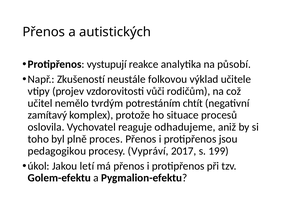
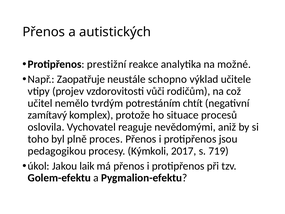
vystupují: vystupují -> prestižní (107, 64)
působí: působí -> možné (234, 64)
Zkušeností: Zkušeností -> Zaopatřuje (81, 79)
folkovou: folkovou -> schopno (168, 79)
odhadujeme: odhadujeme -> nevědomými (185, 127)
Vypráví: Vypráví -> Kýmkoli (148, 151)
199: 199 -> 719 (219, 151)
letí: letí -> laik (87, 166)
